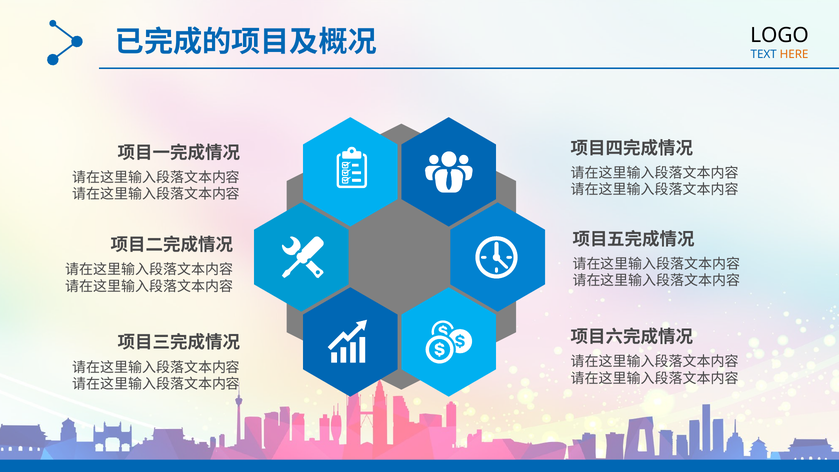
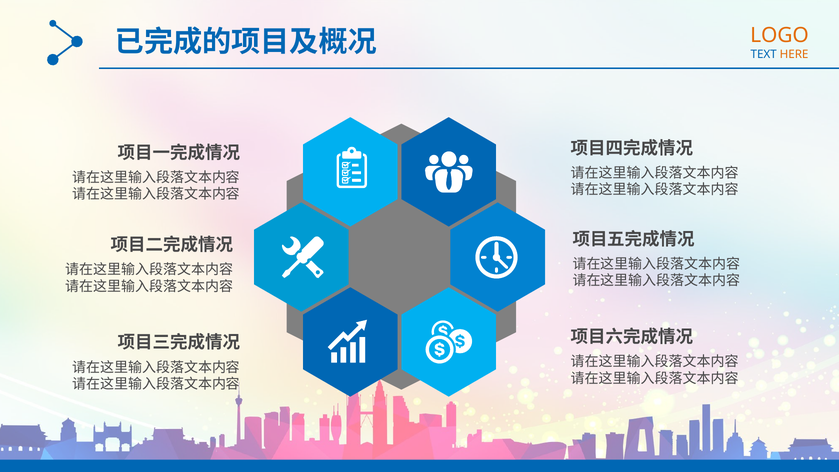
LOGO colour: black -> orange (779, 35)
